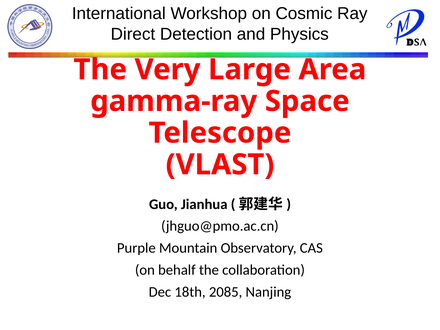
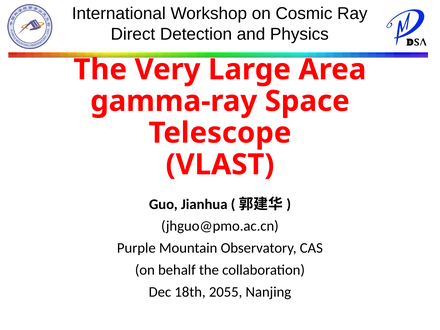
2085: 2085 -> 2055 (226, 292)
